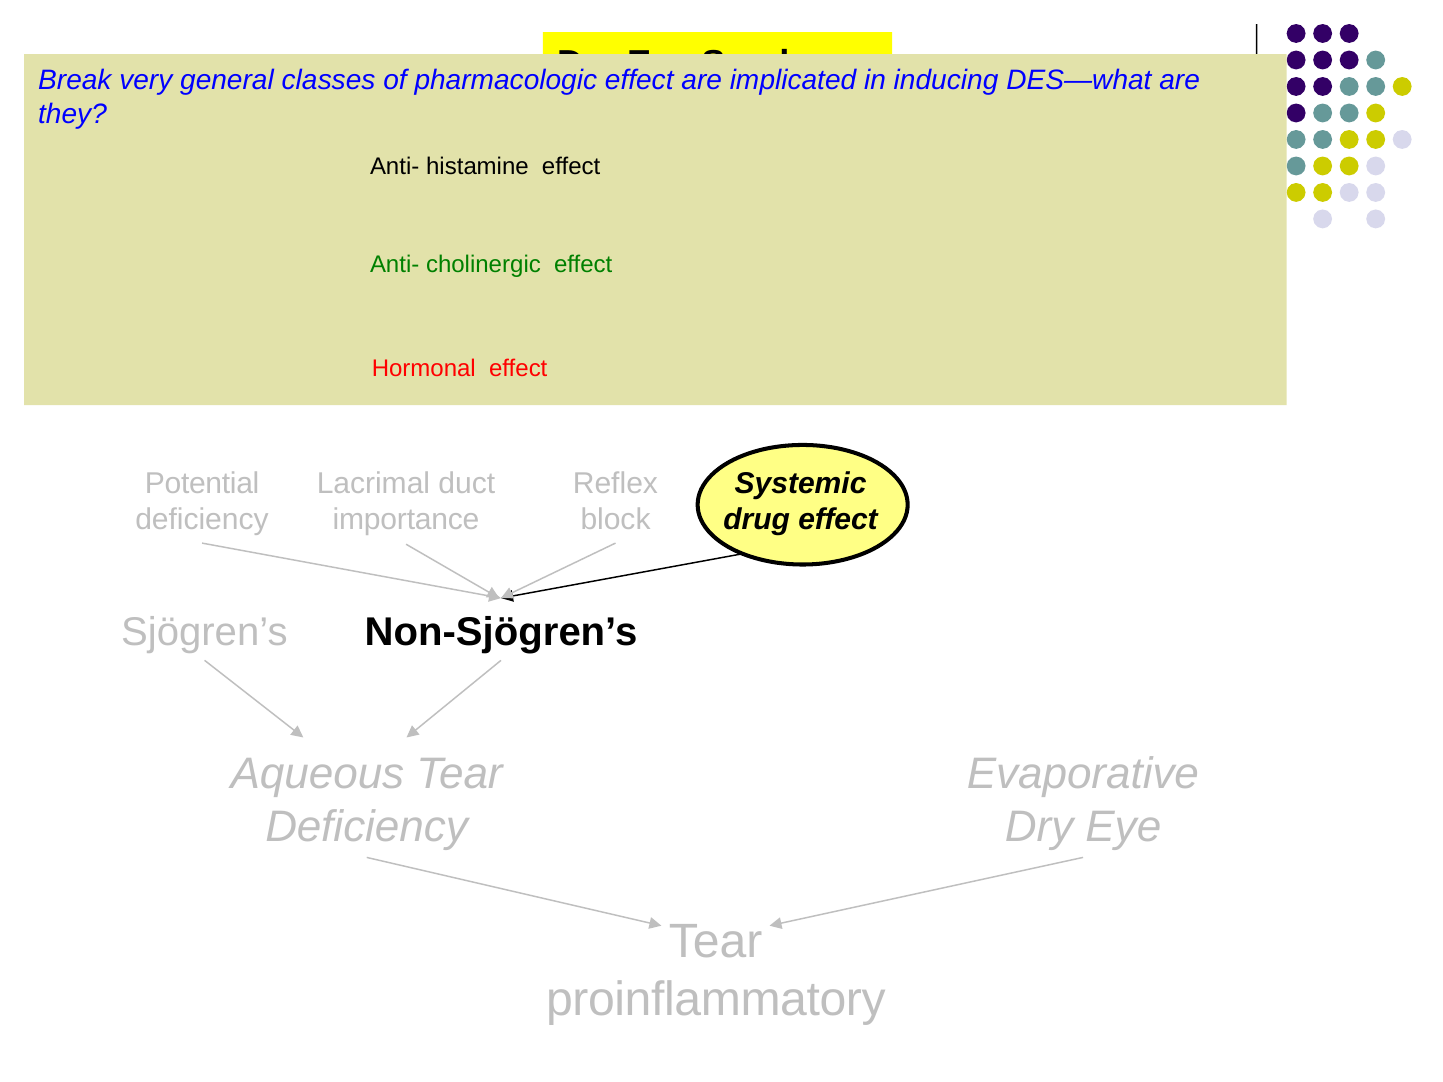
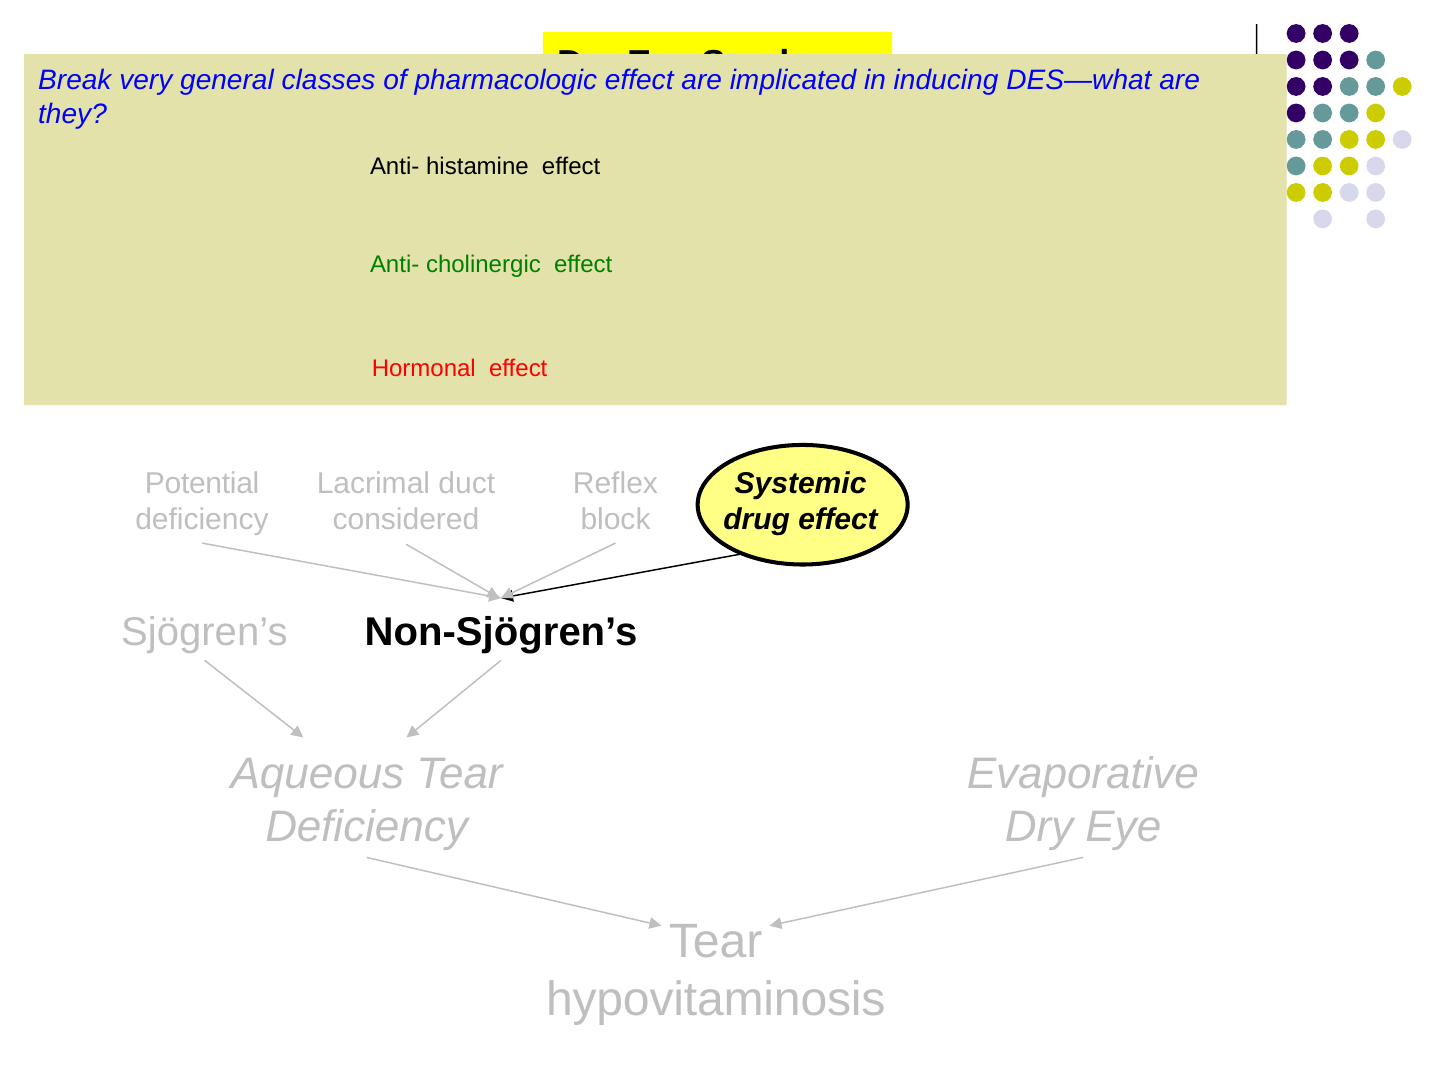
importance: importance -> considered (406, 520)
proinflammatory: proinflammatory -> hypovitaminosis (716, 1000)
